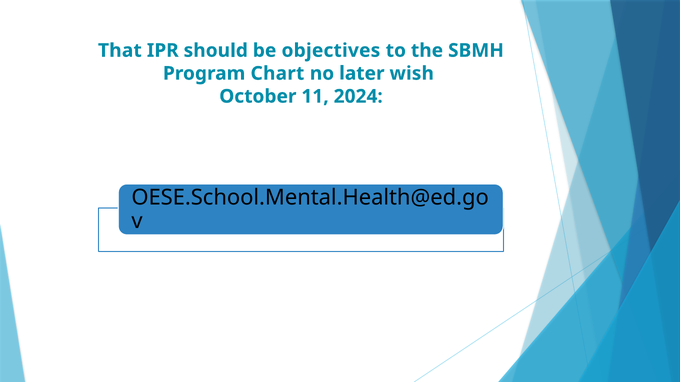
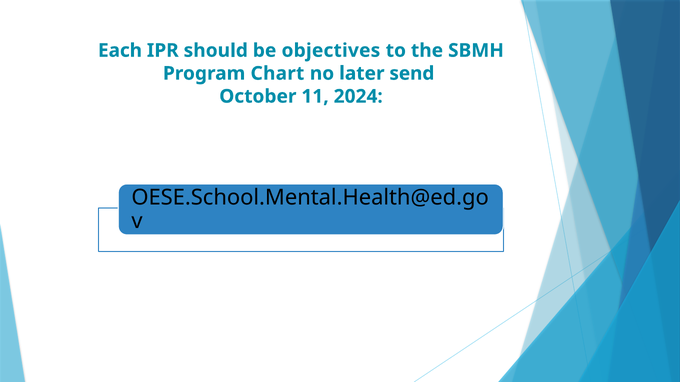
That: That -> Each (120, 51)
wish: wish -> send (412, 74)
